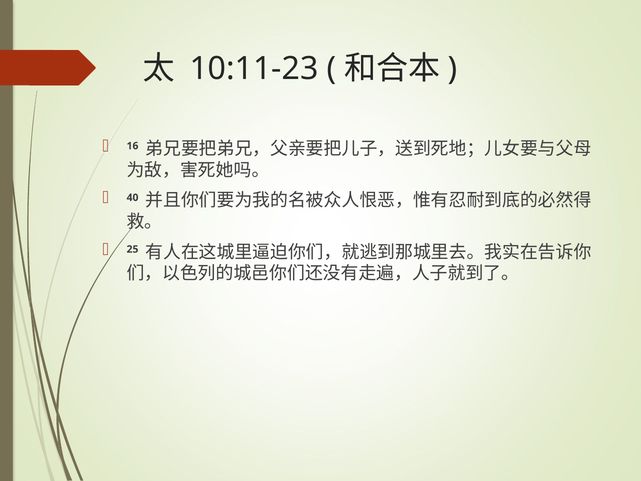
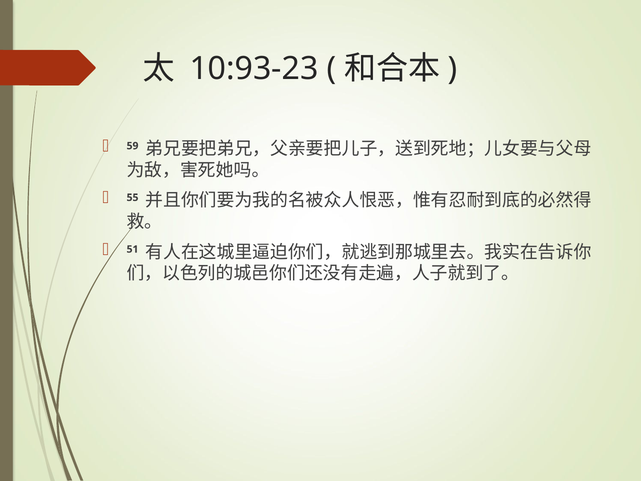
10:11-23: 10:11-23 -> 10:93-23 (254, 68)
16: 16 -> 59 (133, 146)
40: 40 -> 55 (133, 197)
25: 25 -> 51 (133, 249)
